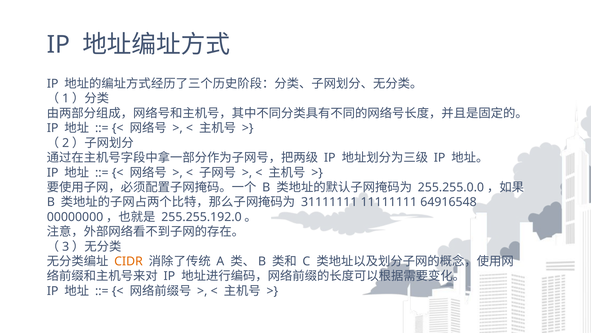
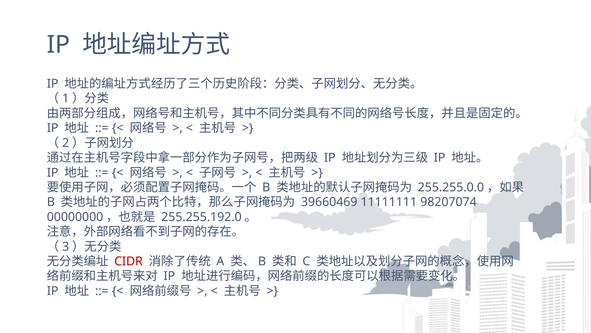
31111111: 31111111 -> 39660469 (329, 202)
64916548: 64916548 -> 98207074 (449, 202)
CIDR colour: orange -> red (129, 261)
